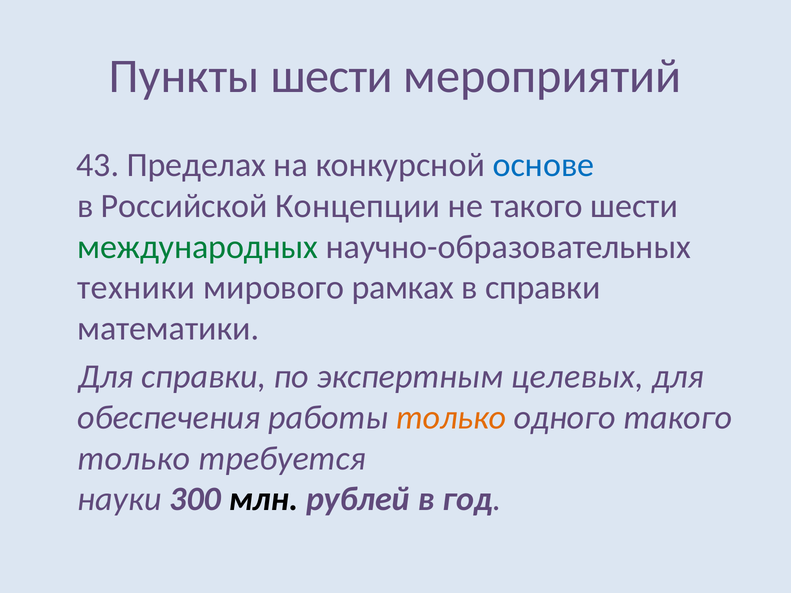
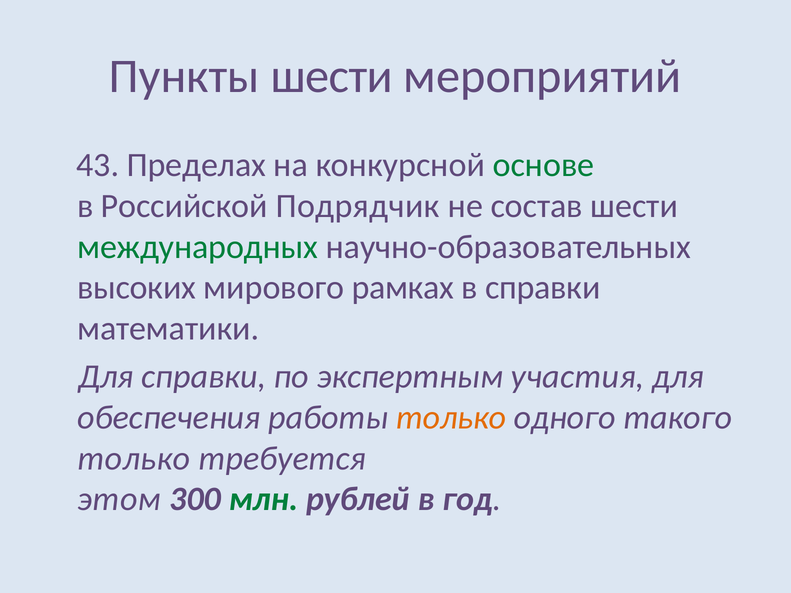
основе colour: blue -> green (543, 165)
Концепции: Концепции -> Подрядчик (358, 206)
не такого: такого -> состав (537, 206)
техники: техники -> высоких (137, 288)
целевых: целевых -> участия (578, 377)
науки: науки -> этом (119, 499)
млн colour: black -> green (264, 499)
